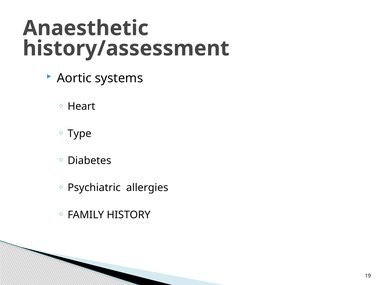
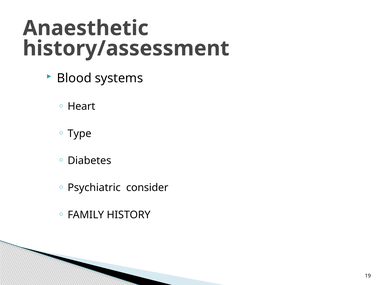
Aortic: Aortic -> Blood (74, 78)
allergies: allergies -> consider (147, 188)
